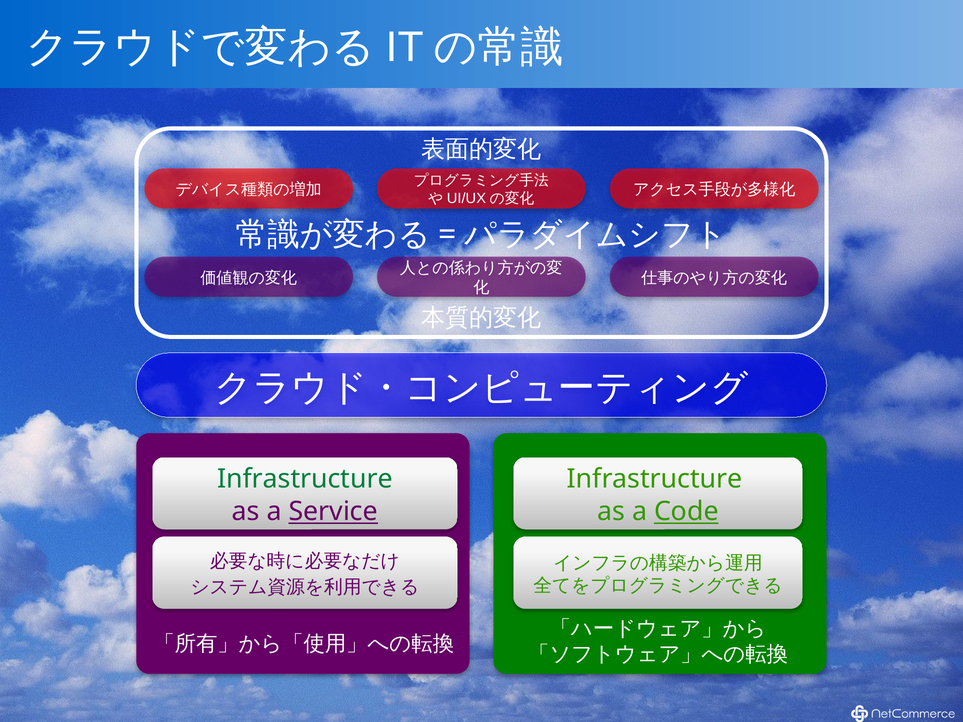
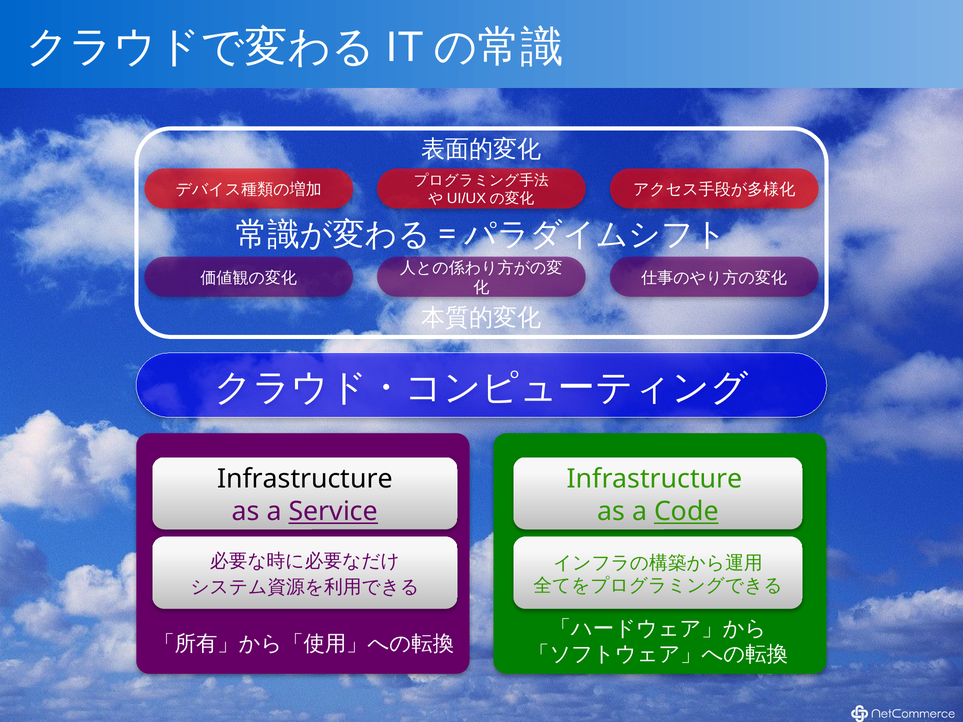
Infrastructure colour: green -> black (305, 479)
